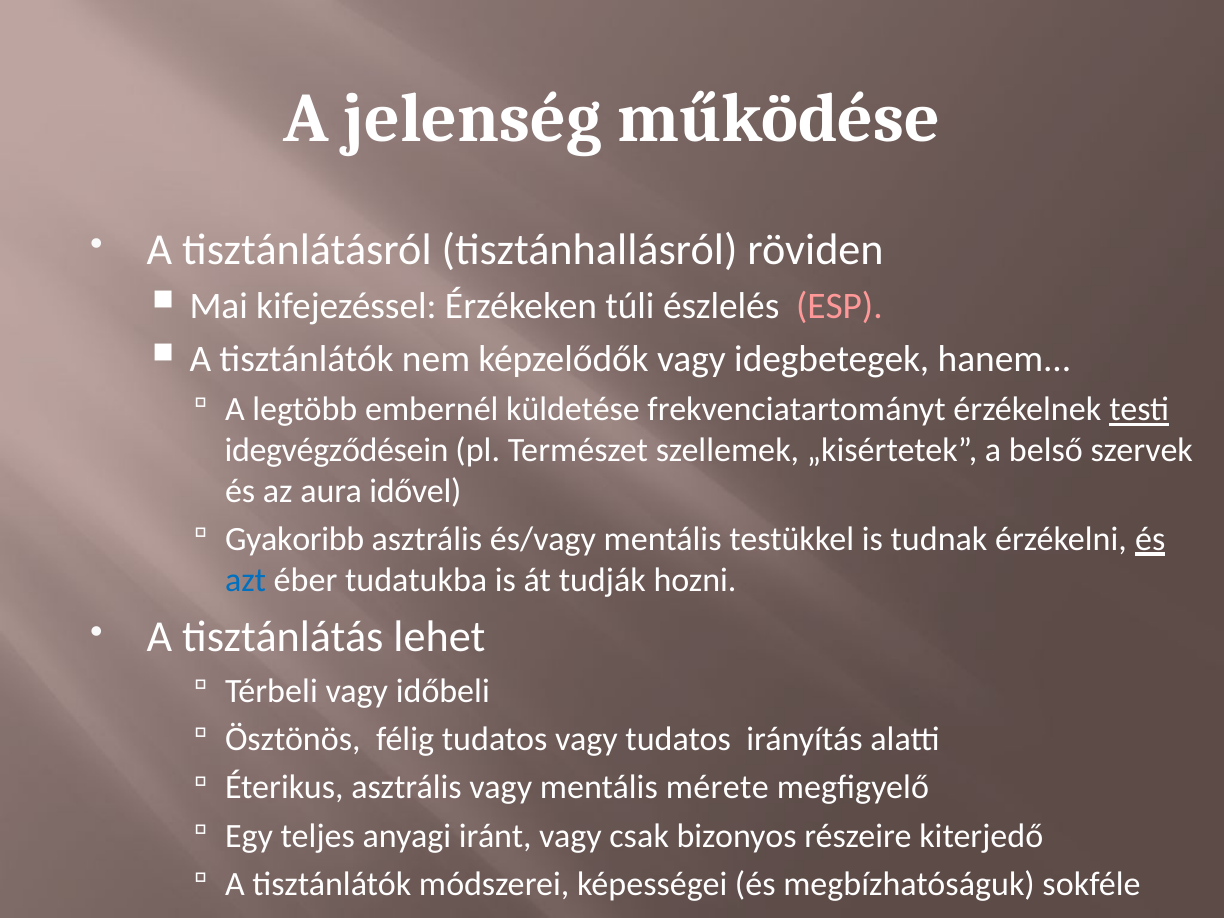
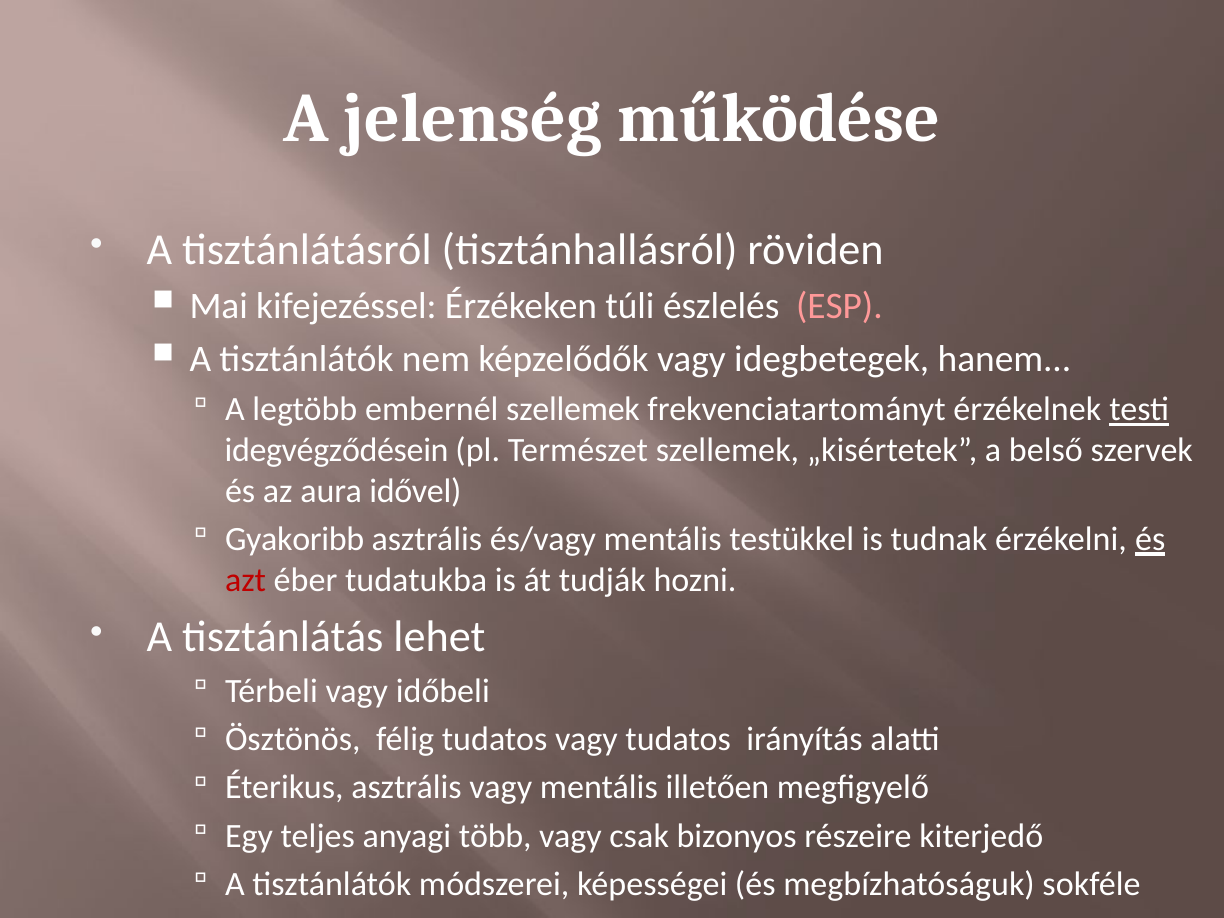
embernél küldetése: küldetése -> szellemek (573, 410)
azt colour: blue -> red (246, 580)
mérete: mérete -> illetően (718, 788)
iránt: iránt -> több (495, 836)
